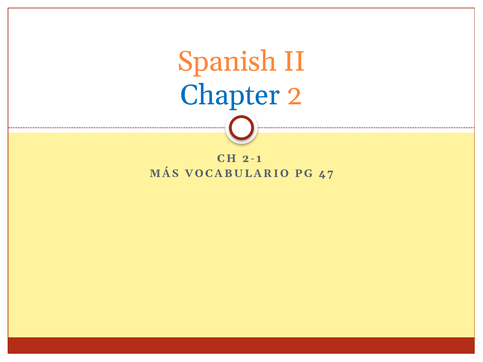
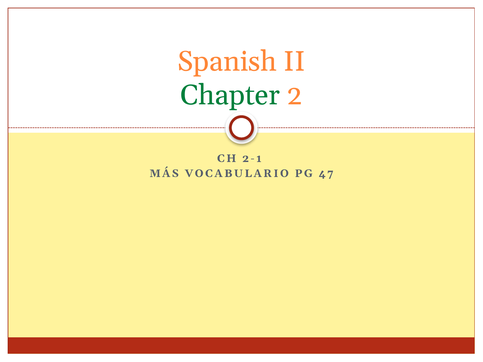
Chapter colour: blue -> green (230, 95)
